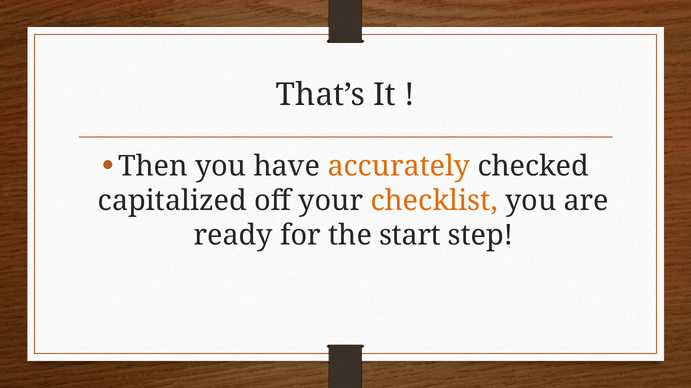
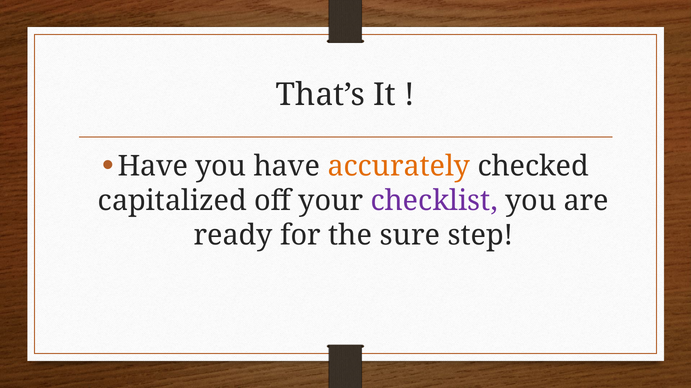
Then: Then -> Have (153, 167)
checklist colour: orange -> purple (434, 201)
start: start -> sure (410, 236)
